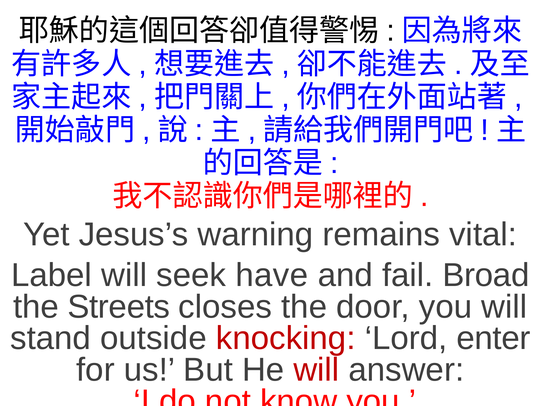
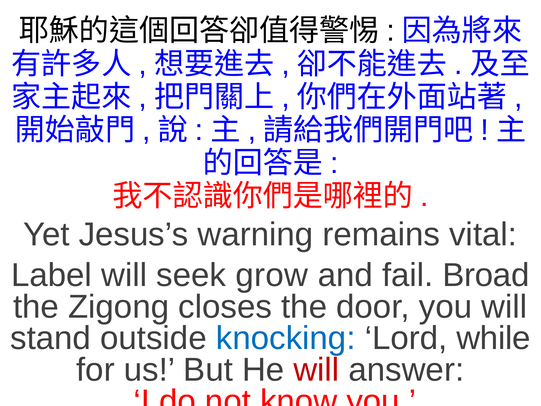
have: have -> grow (272, 275)
Streets: Streets -> Zigong (119, 307)
knocking colour: red -> blue (286, 338)
enter: enter -> while (493, 338)
